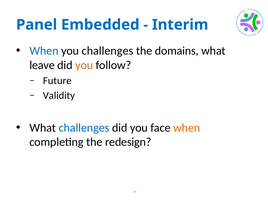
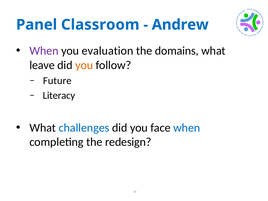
Embedded: Embedded -> Classroom (100, 25)
Interim: Interim -> Andrew (180, 25)
When colour: blue -> purple (44, 51)
you challenges: challenges -> evaluation (107, 51)
Validity: Validity -> Literacy (59, 95)
when colour: orange -> blue (187, 128)
